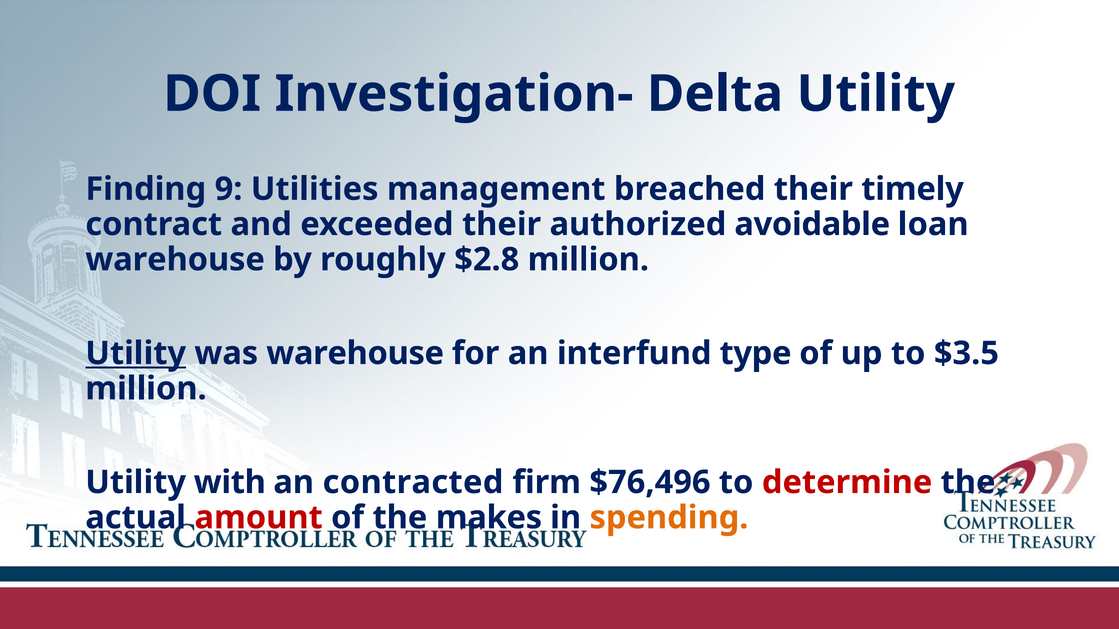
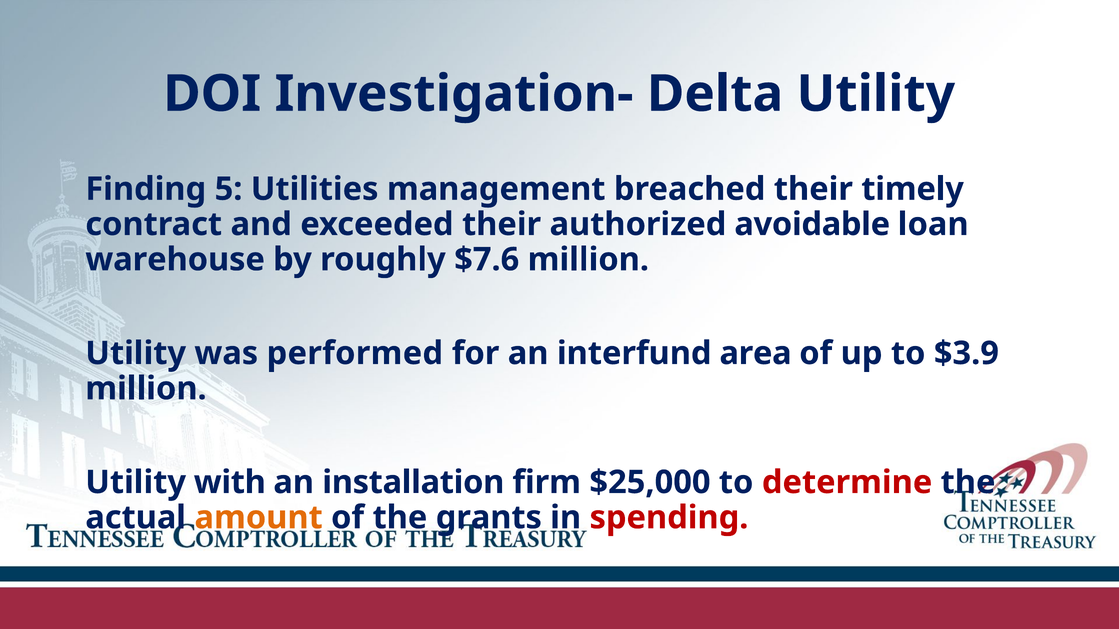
9: 9 -> 5 (229, 189)
$2.8: $2.8 -> $7.6 (487, 260)
Utility underline: present -> none (136, 354)
was warehouse: warehouse -> performed (355, 354)
type: type -> area (756, 354)
$3.5: $3.5 -> $3.9 (966, 354)
contracted: contracted -> installation (413, 483)
$76,496: $76,496 -> $25,000 (650, 483)
amount colour: red -> orange (259, 518)
makes: makes -> grants (489, 518)
spending colour: orange -> red (669, 518)
